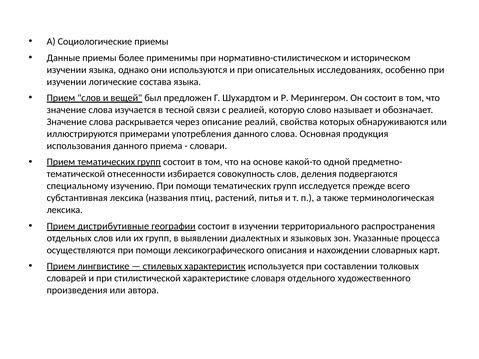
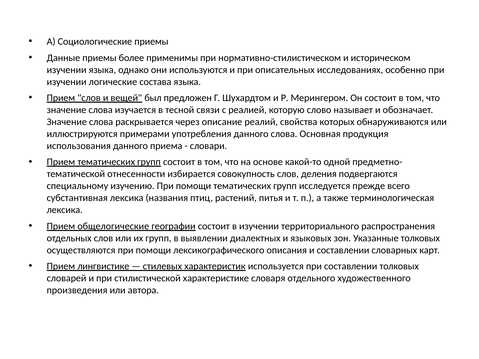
дистрибутивные: дистрибутивные -> общелогические (113, 226)
Указанные процесса: процесса -> толковых (420, 238)
и нахождении: нахождении -> составлении (343, 250)
